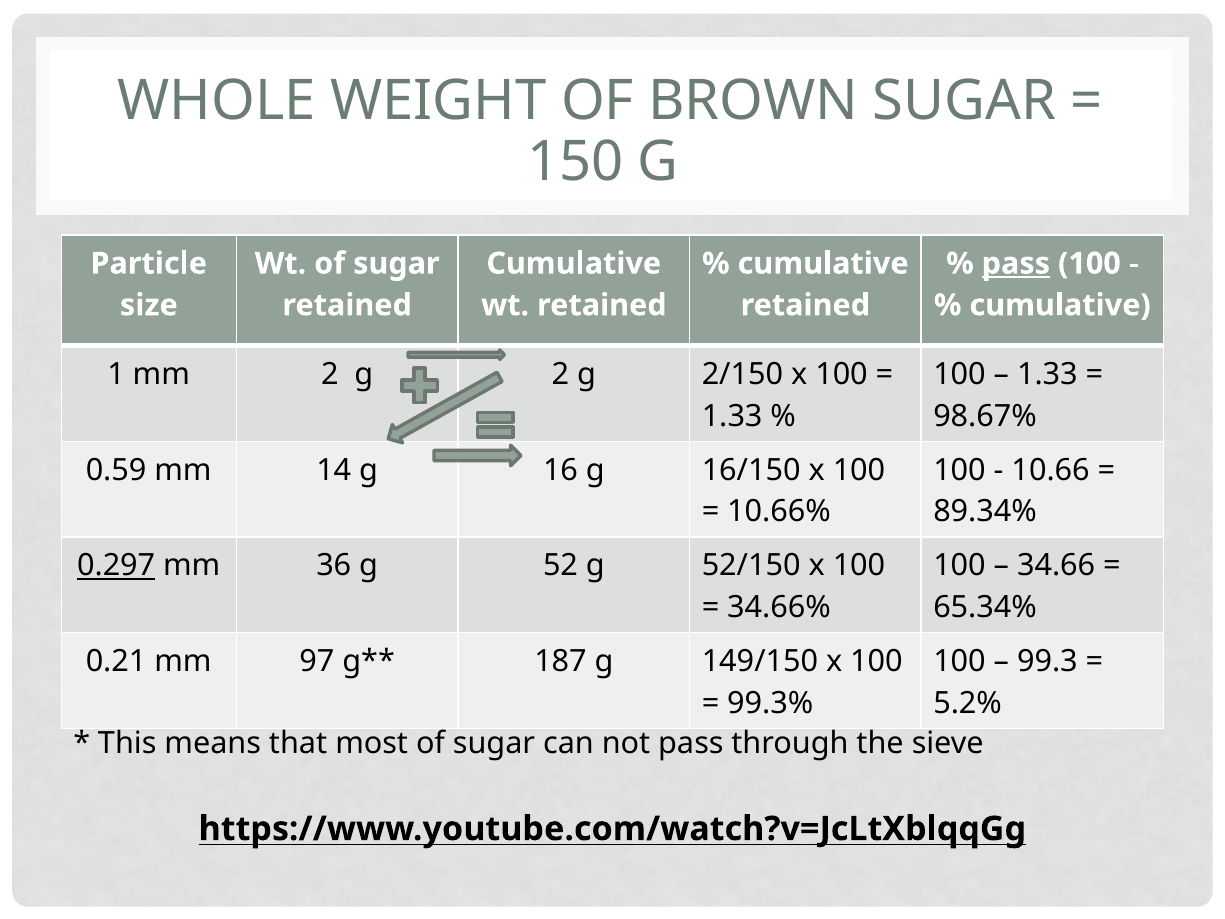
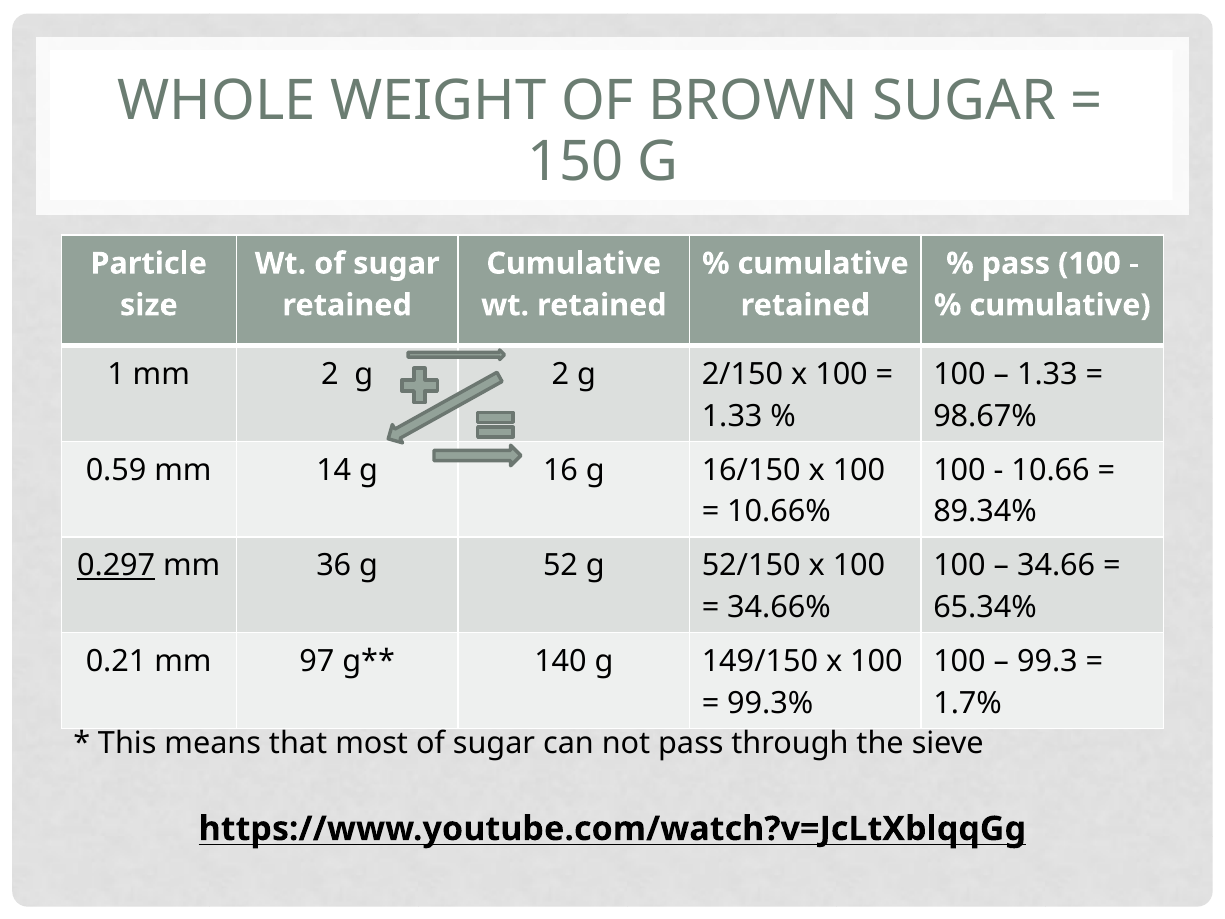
pass underline: present -> none (1016, 263)
187: 187 -> 140 (560, 661)
5.2%: 5.2% -> 1.7% (968, 703)
